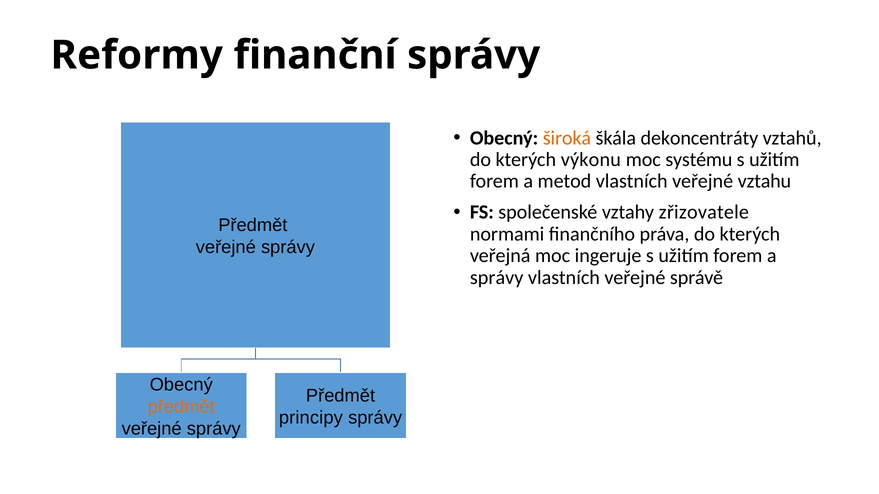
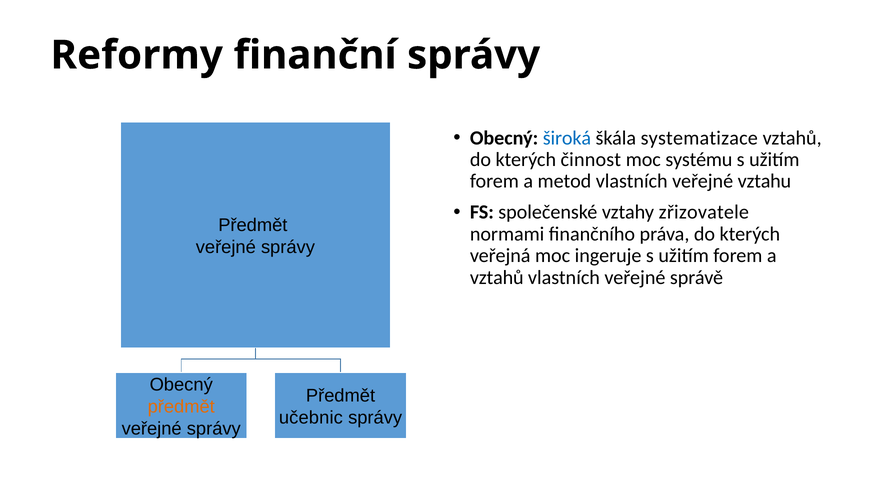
široká colour: orange -> blue (567, 138)
dekoncentráty: dekoncentráty -> systematizace (699, 138)
výkonu: výkonu -> činnost (591, 160)
správy: správy -> vztahů (497, 278)
principy: principy -> učebnic (311, 418)
